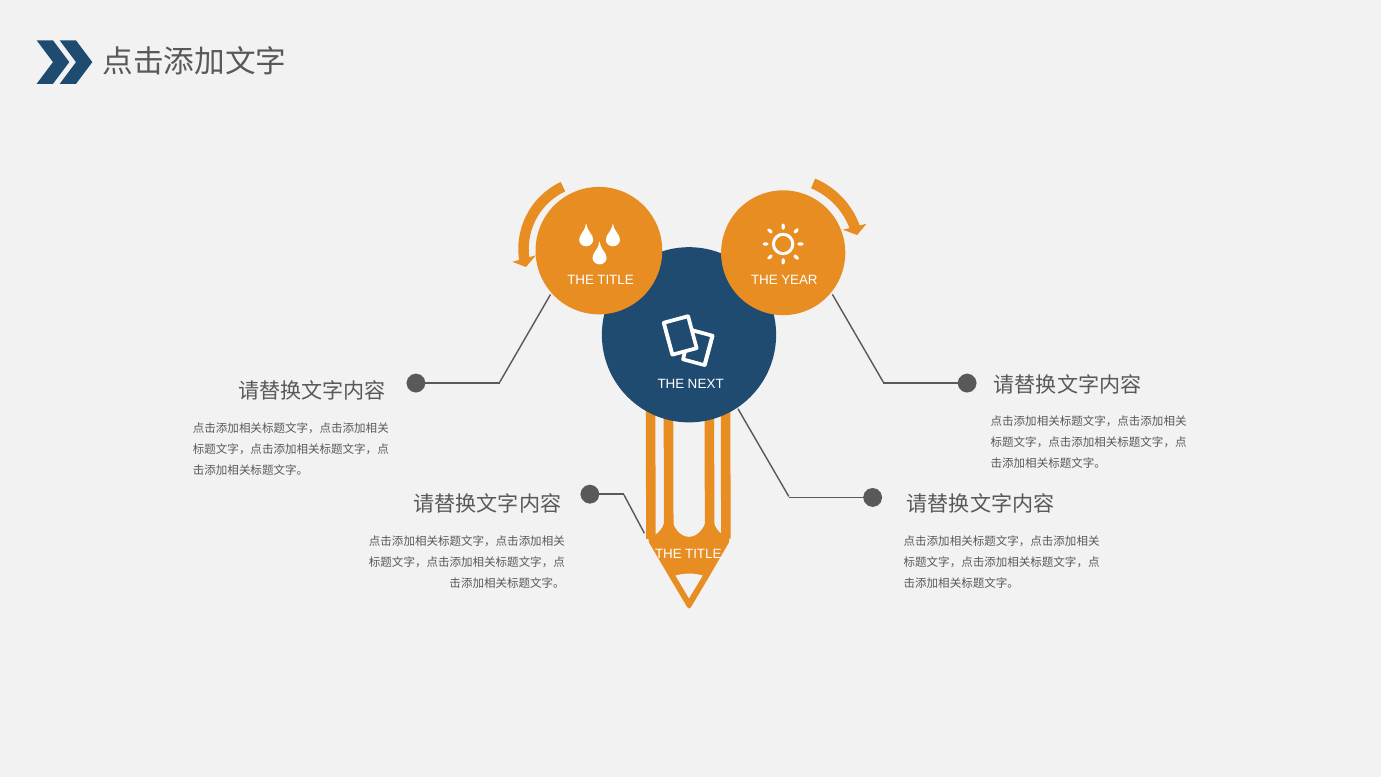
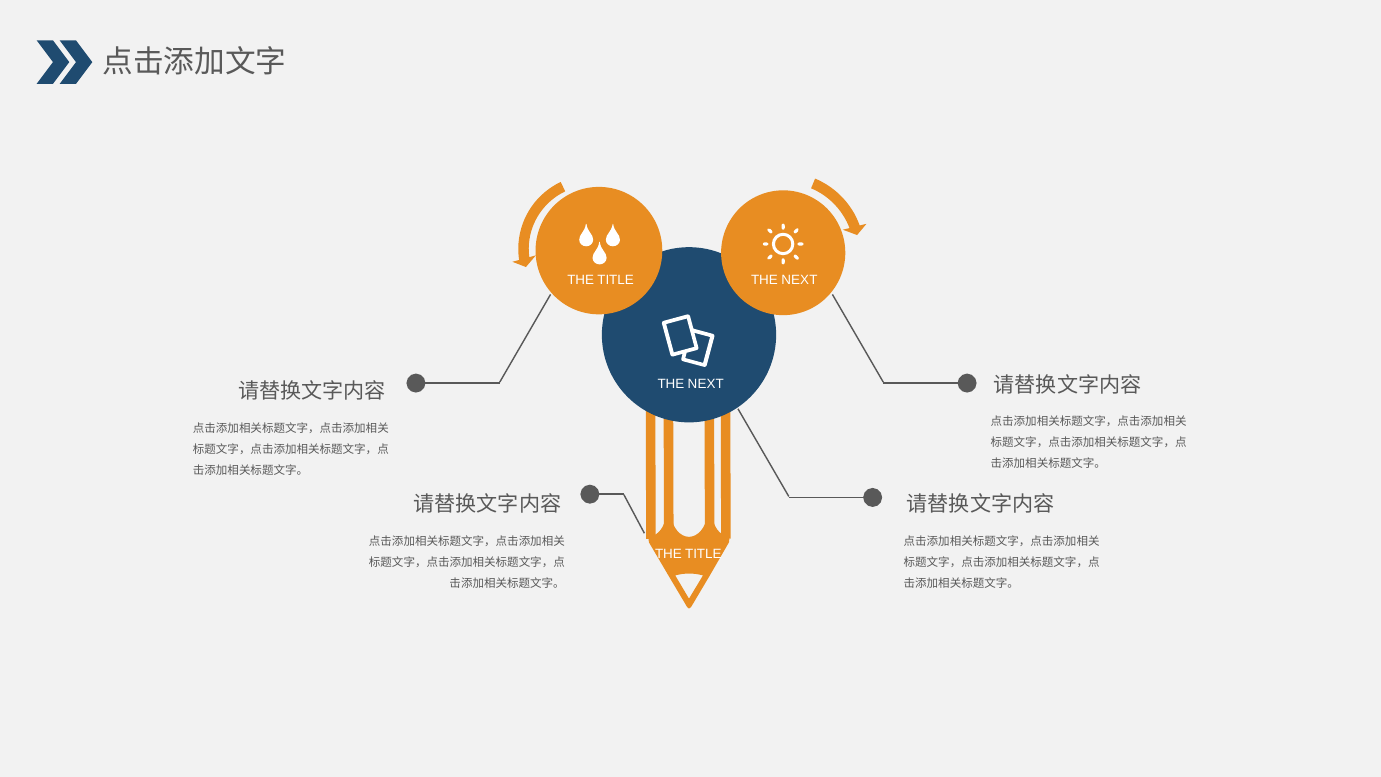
YEAR: YEAR -> NEXT (799, 280)
